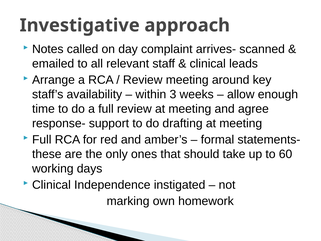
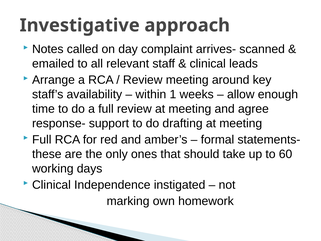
3: 3 -> 1 (173, 94)
